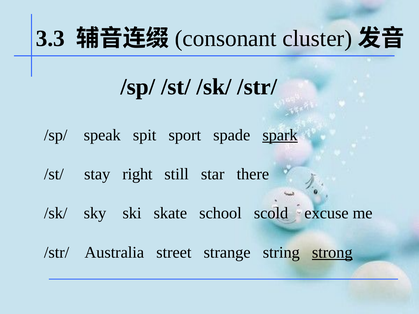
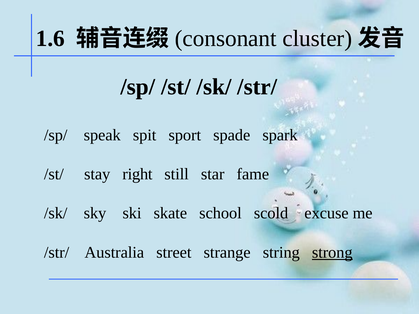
3.3: 3.3 -> 1.6 (50, 39)
spark underline: present -> none (280, 135)
there: there -> fame (253, 174)
